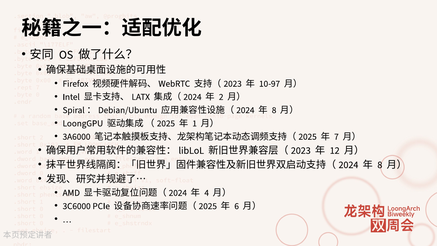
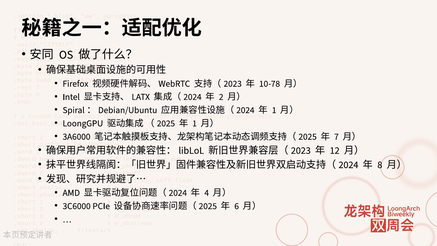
10-97: 10-97 -> 10-78 (270, 84)
8: 8 -> 1 (274, 110)
